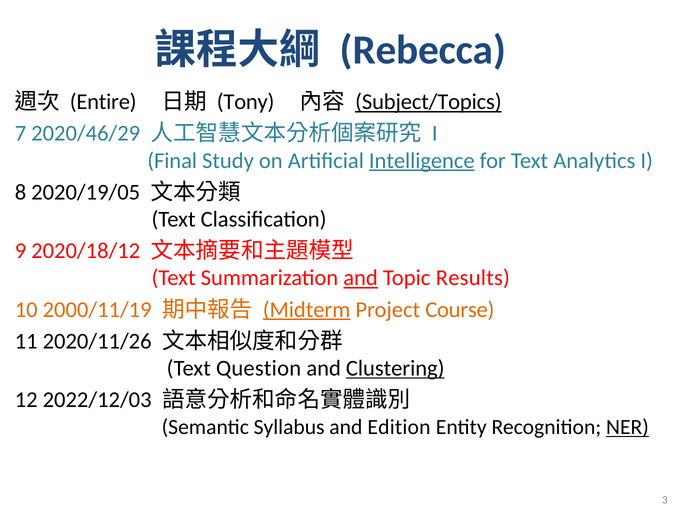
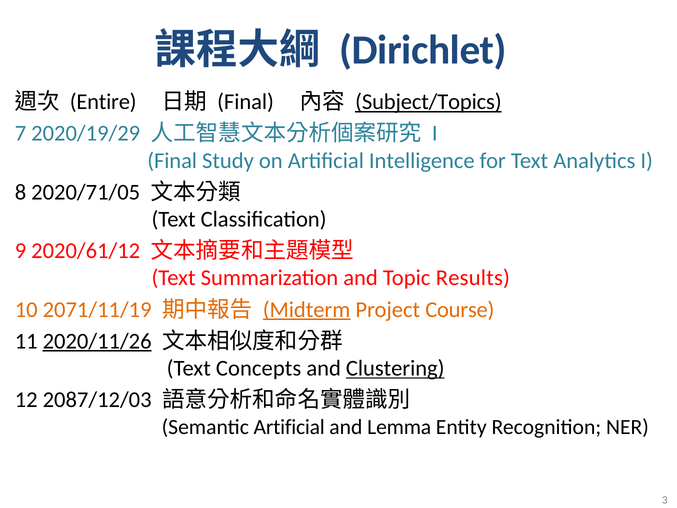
Rebecca: Rebecca -> Dirichlet (423, 50)
Tony: Tony -> Final (246, 102)
2020/46/29: 2020/46/29 -> 2020/19/29 (86, 133)
Intelligence underline: present -> none (422, 160)
2020/19/05: 2020/19/05 -> 2020/71/05 (86, 192)
2020/18/12: 2020/18/12 -> 2020/61/12 (86, 251)
and underline: present -> none (361, 278)
2000/11/19: 2000/11/19 -> 2071/11/19 (97, 309)
2020/11/26 underline: none -> present (97, 341)
Question: Question -> Concepts (259, 368)
2022/12/03: 2022/12/03 -> 2087/12/03 (97, 400)
Semantic Syllabus: Syllabus -> Artificial (289, 427)
Edition: Edition -> Lemma (399, 427)
NER underline: present -> none (627, 427)
